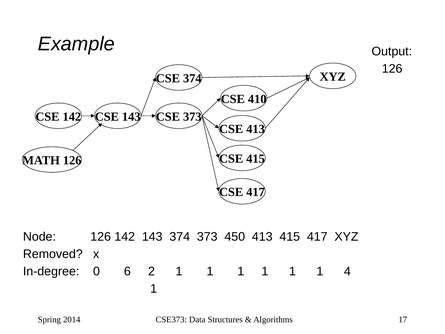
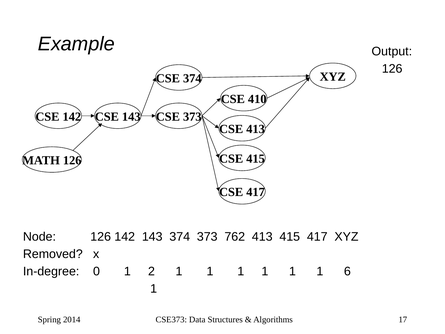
450: 450 -> 762 (235, 237)
0 6: 6 -> 1 (127, 271)
4: 4 -> 6 (347, 271)
